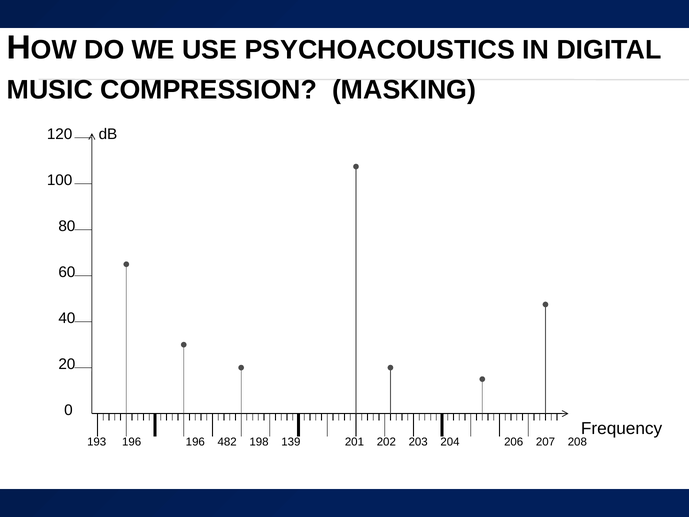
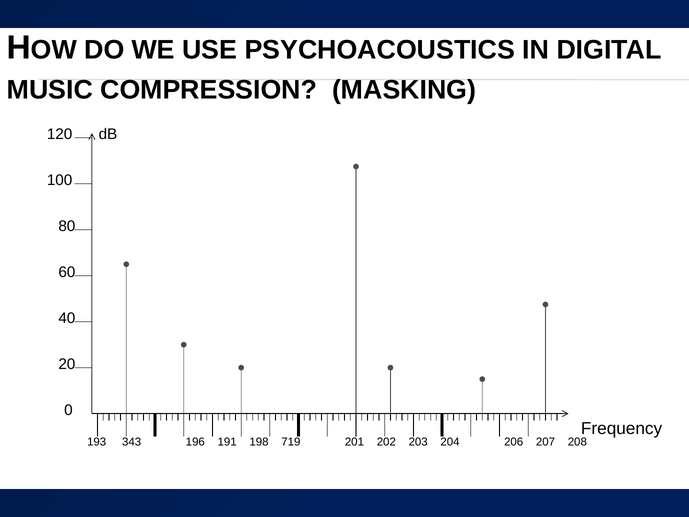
193 196: 196 -> 343 (132, 442)
482: 482 -> 191 (227, 442)
139: 139 -> 719 (291, 442)
